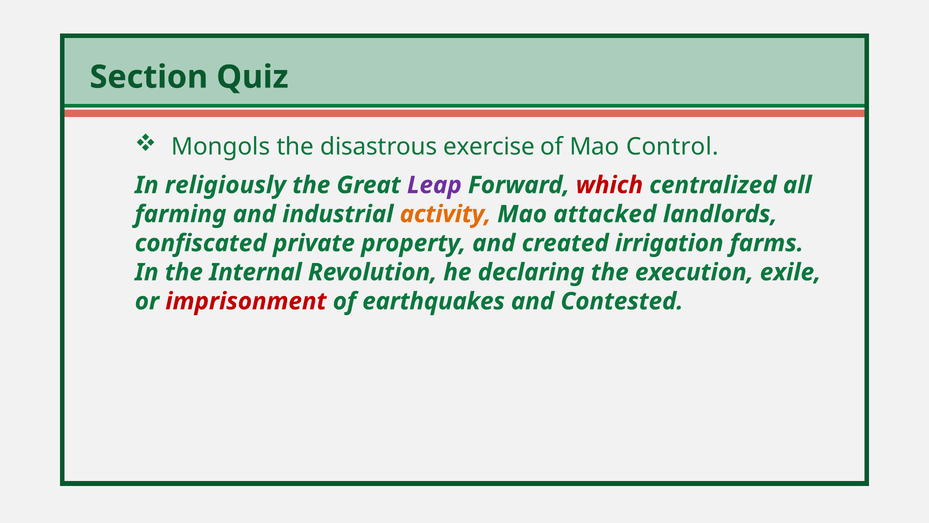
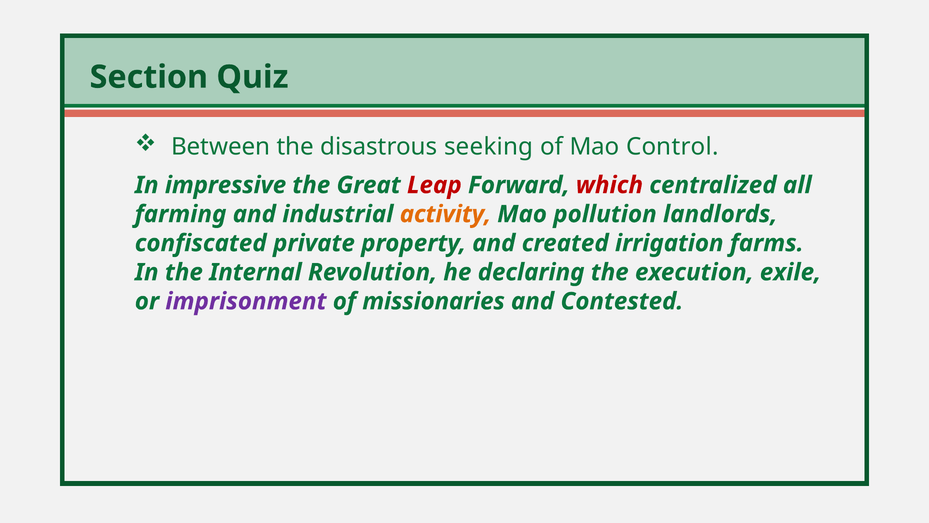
Mongols: Mongols -> Between (221, 147)
exercise: exercise -> seeking (489, 147)
religiously: religiously -> impressive (226, 185)
Leap colour: purple -> red (434, 185)
attacked: attacked -> pollution (605, 214)
imprisonment colour: red -> purple (246, 301)
earthquakes: earthquakes -> missionaries (434, 301)
